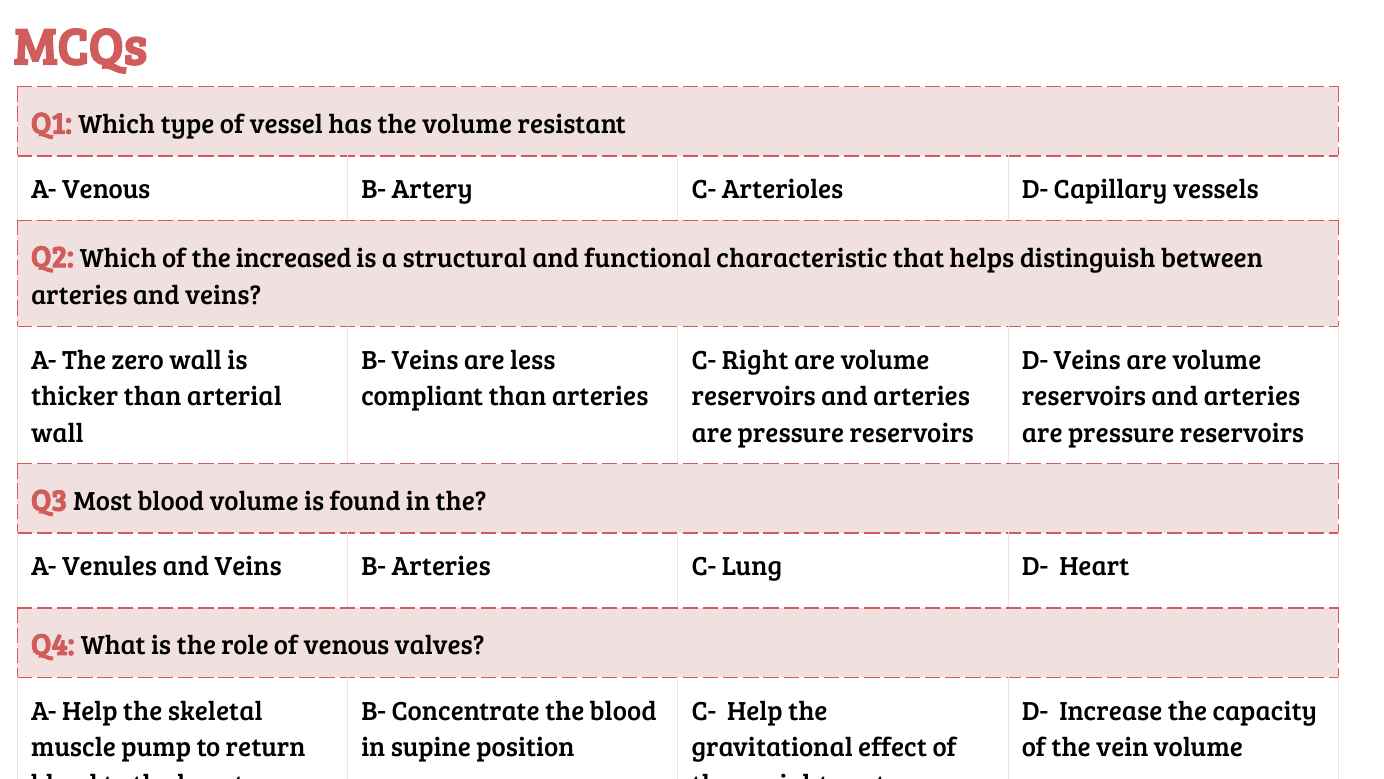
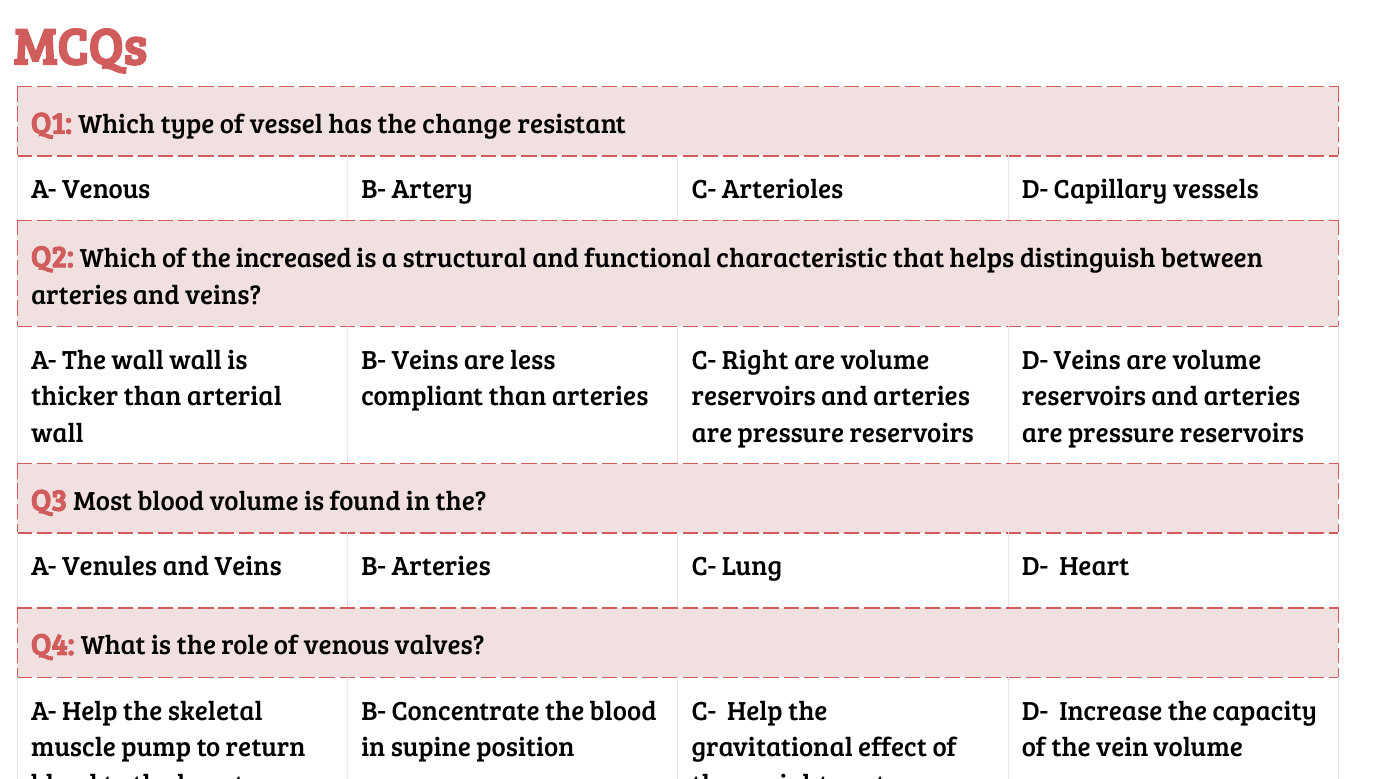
the volume: volume -> change (467, 125)
The zero: zero -> wall (138, 360)
